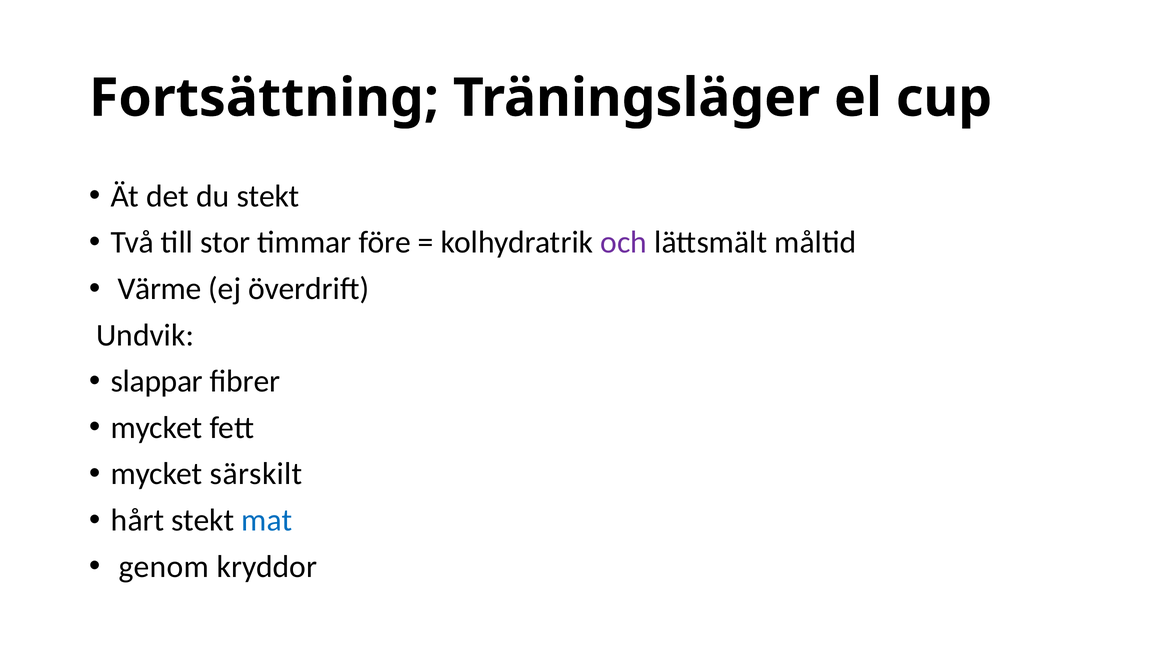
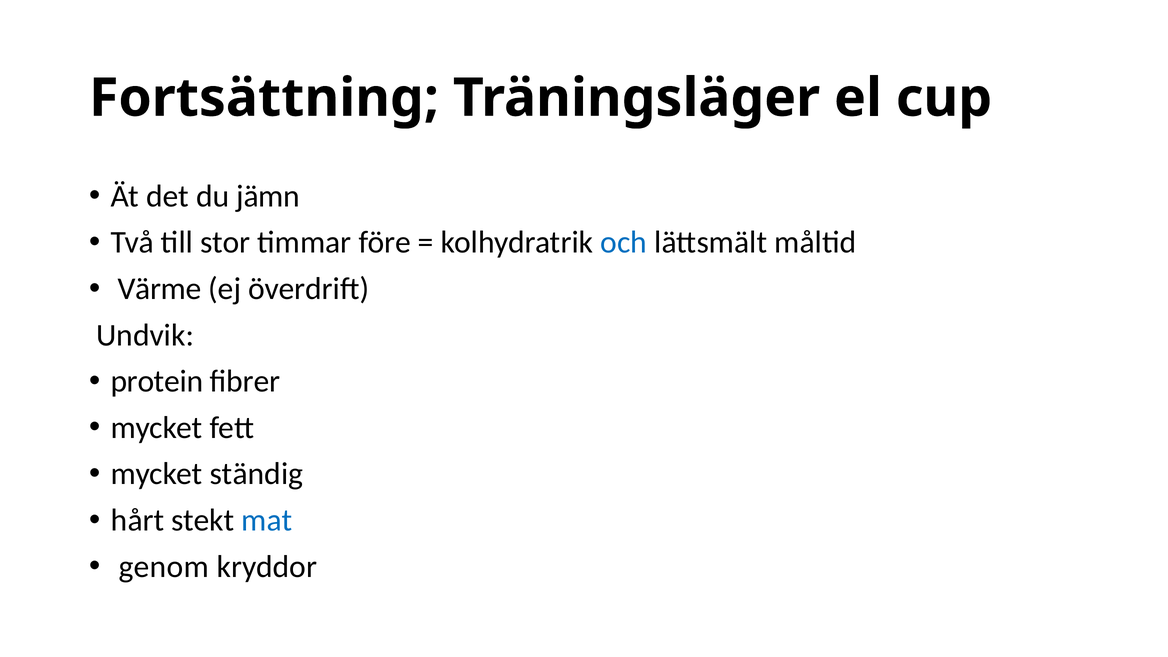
du stekt: stekt -> jämn (268, 196)
och colour: purple -> blue (624, 242)
slappar: slappar -> protein (157, 381)
särskilt: särskilt -> ständig (256, 474)
